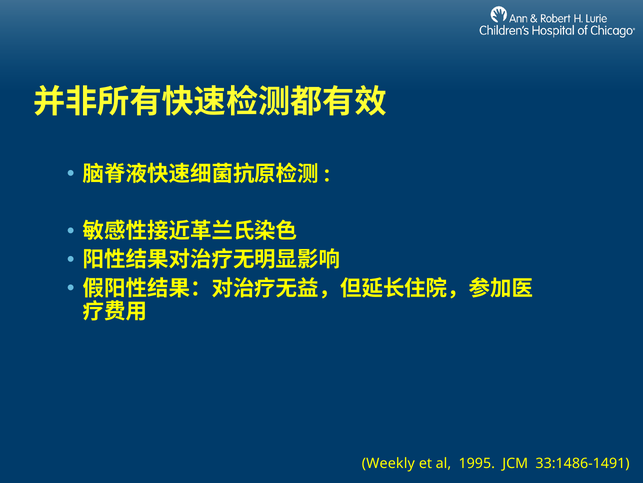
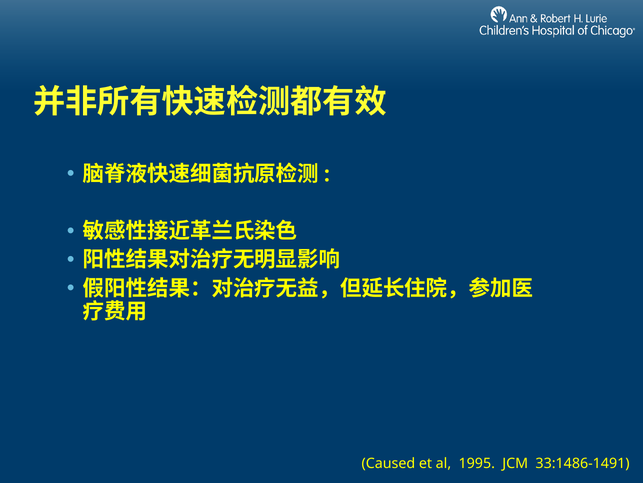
Weekly: Weekly -> Caused (388, 463)
